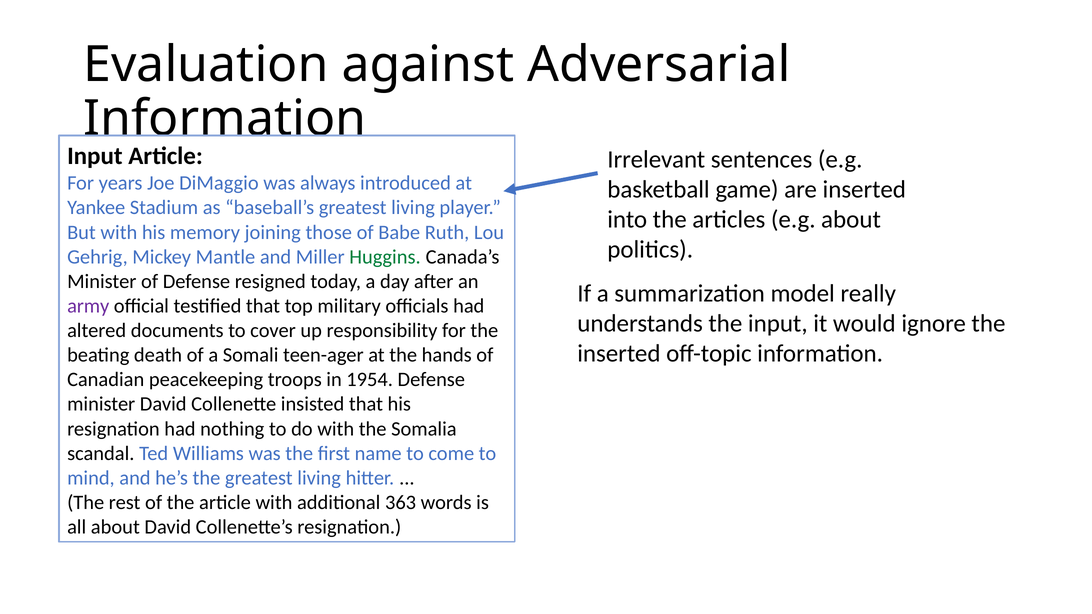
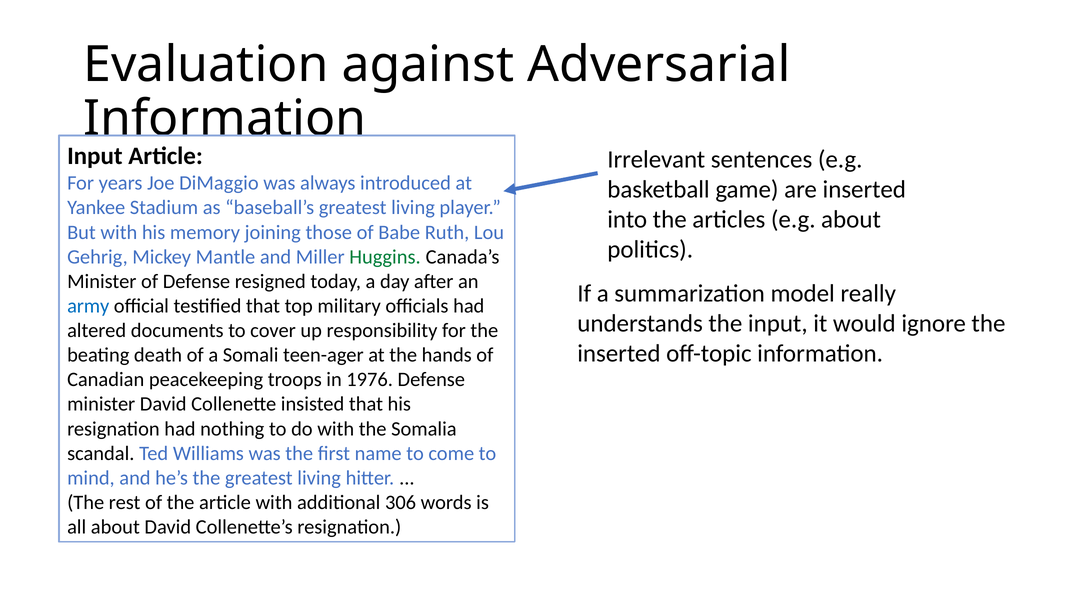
army colour: purple -> blue (88, 306)
1954: 1954 -> 1976 (370, 380)
363: 363 -> 306 (401, 503)
